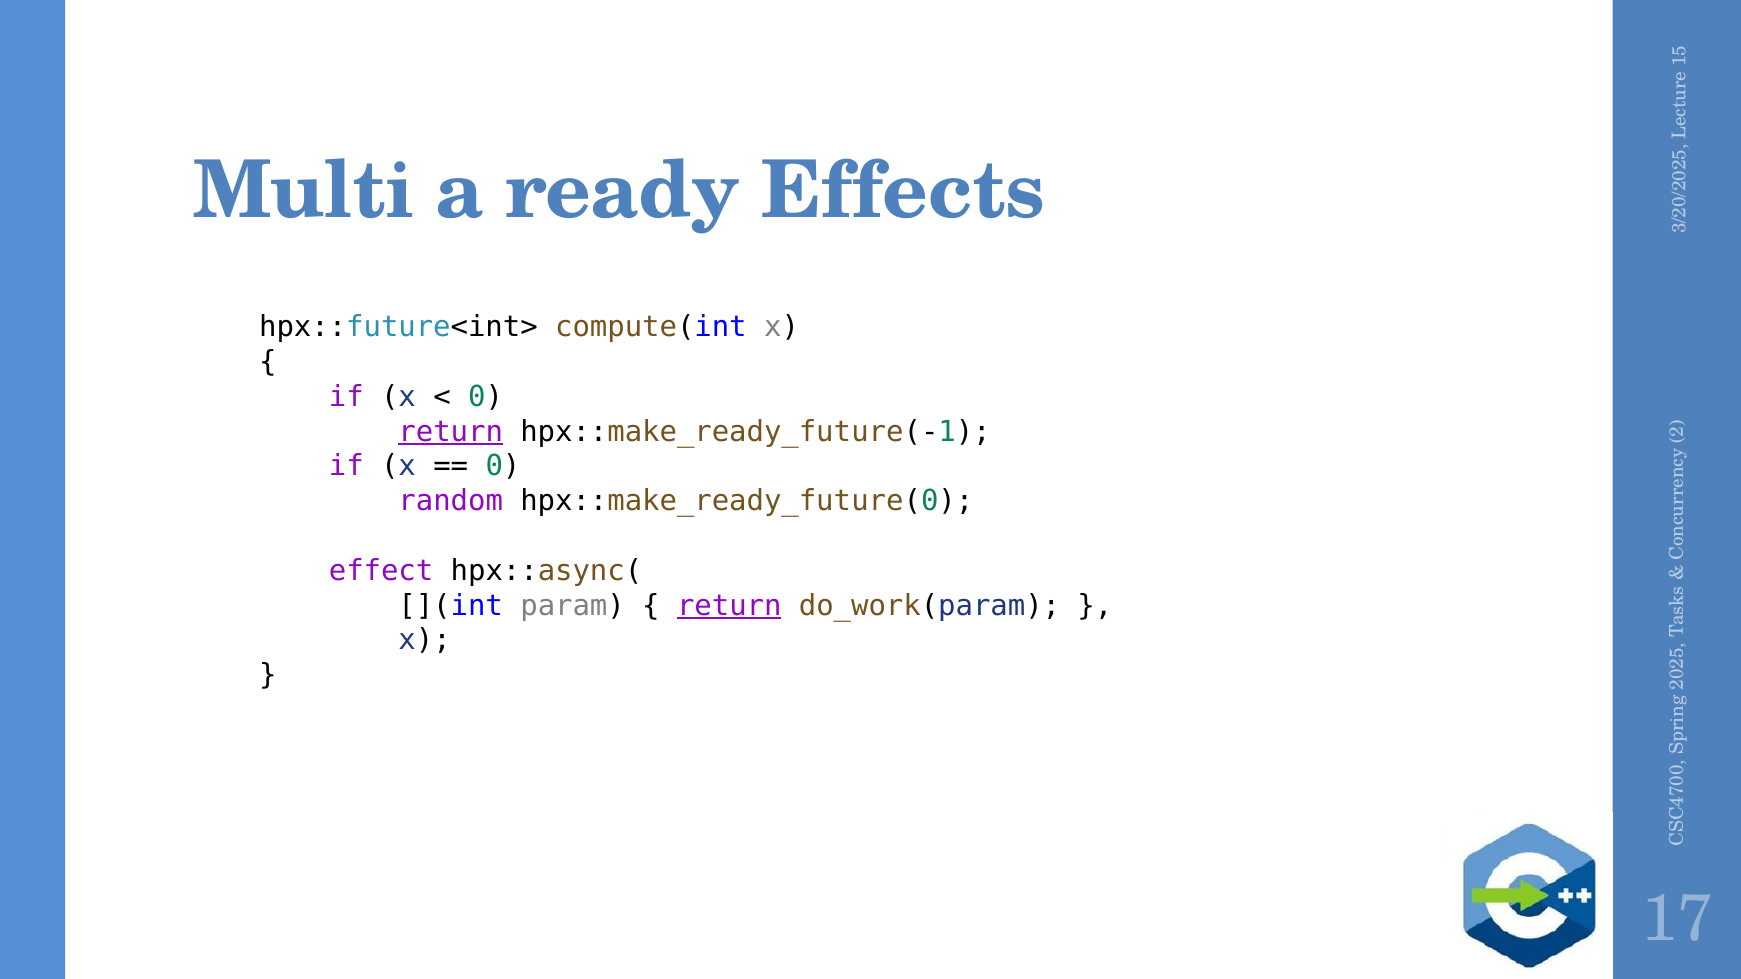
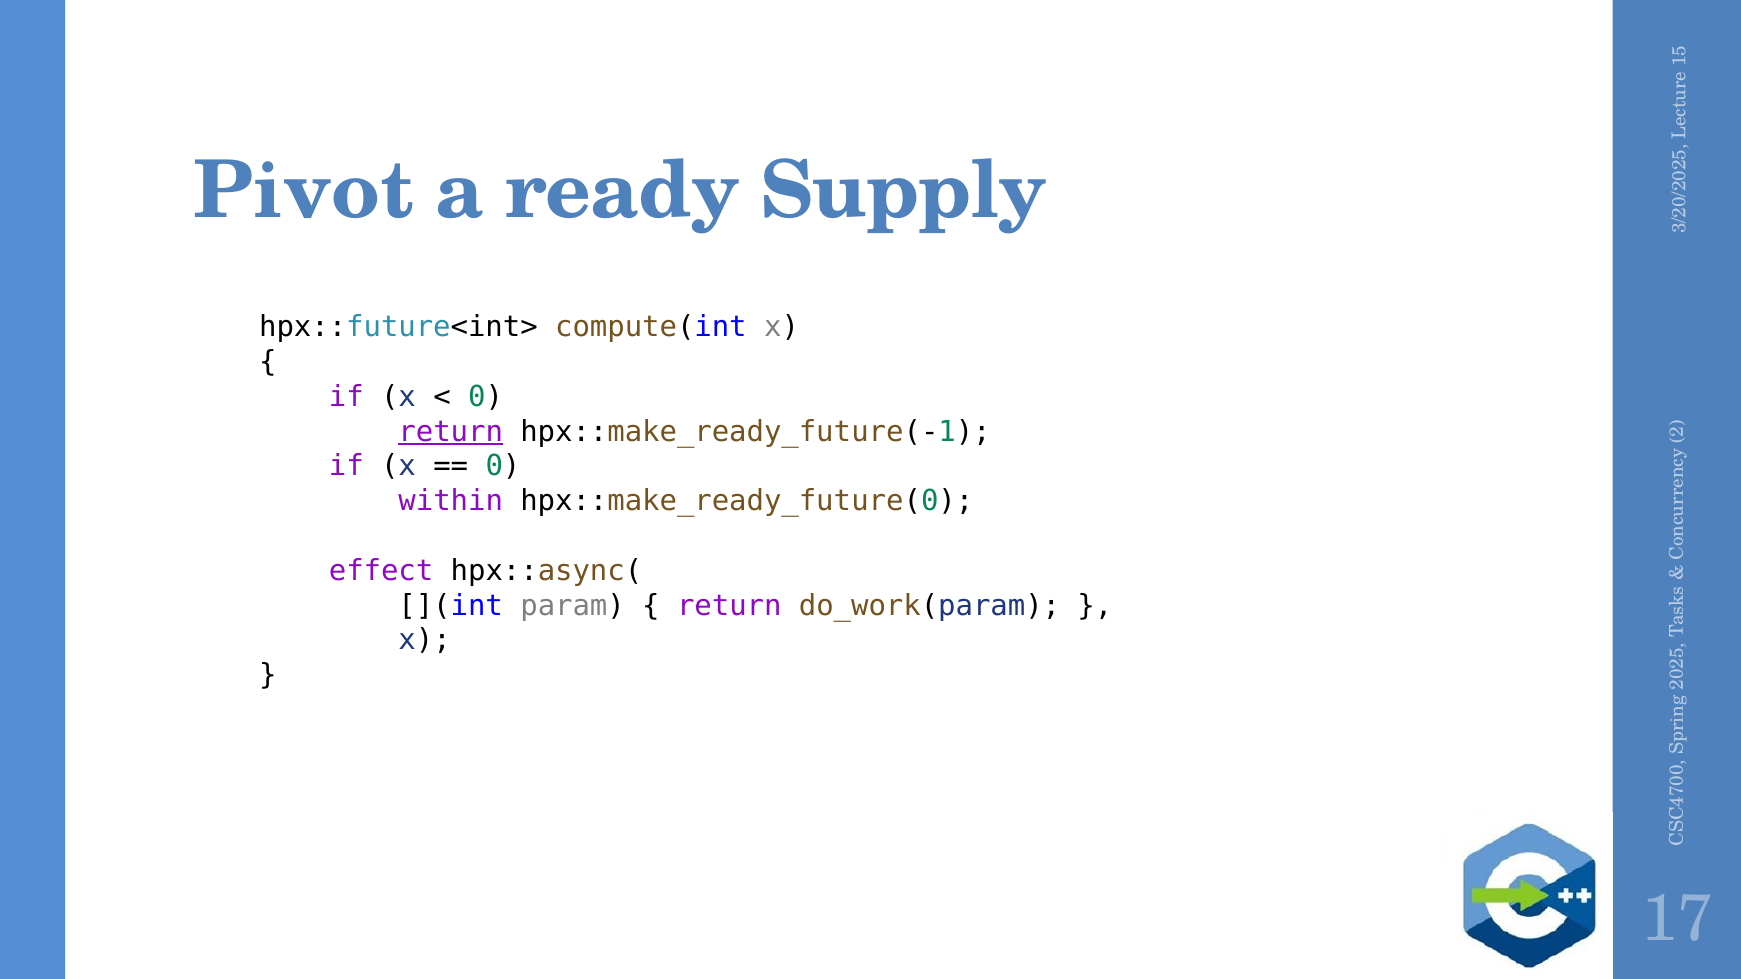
Multi: Multi -> Pivot (304, 191)
Effects: Effects -> Supply (904, 191)
random: random -> within (451, 501)
return underline: present -> none (729, 606)
